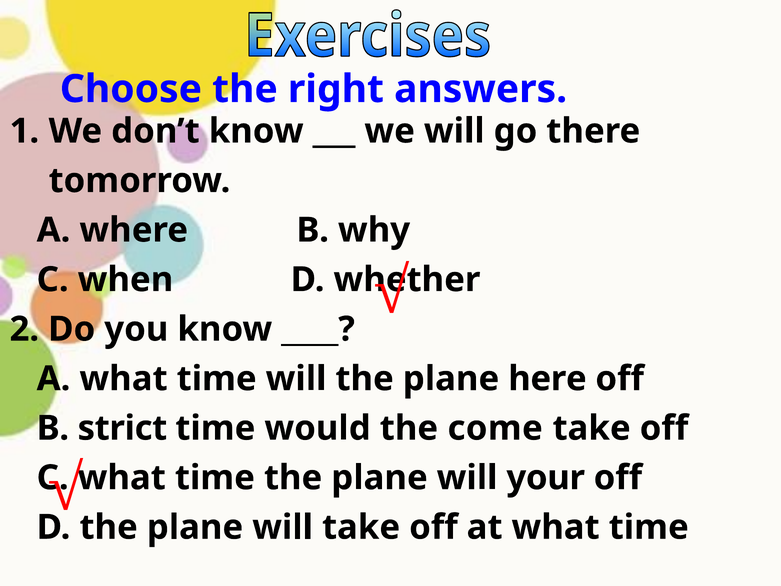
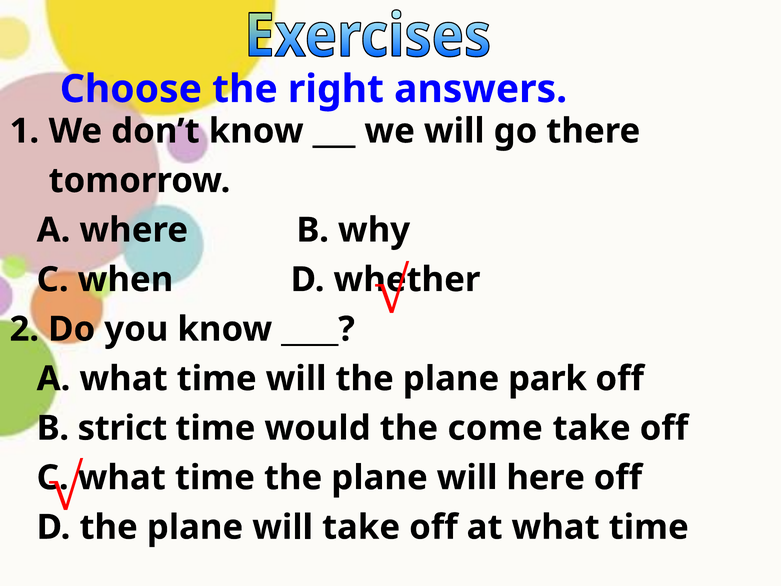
here: here -> park (547, 379)
your: your -> here (546, 478)
